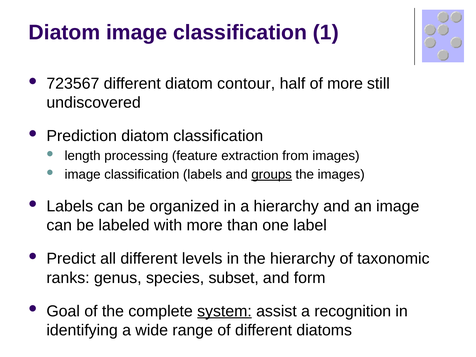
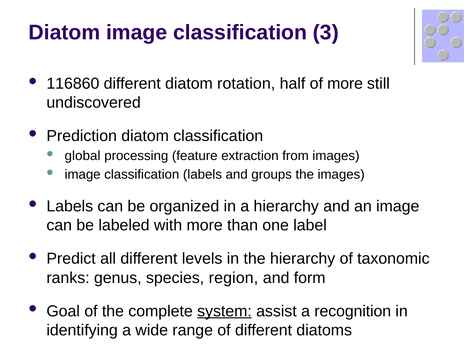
1: 1 -> 3 (326, 33)
723567: 723567 -> 116860 (73, 84)
contour: contour -> rotation (246, 84)
length: length -> global (83, 156)
groups underline: present -> none (272, 174)
subset: subset -> region (233, 278)
